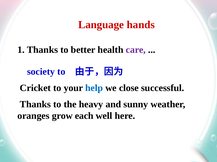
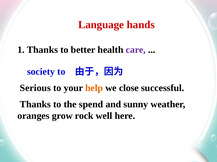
Cricket: Cricket -> Serious (35, 88)
help colour: blue -> orange (94, 88)
heavy: heavy -> spend (91, 105)
each: each -> rock (84, 116)
